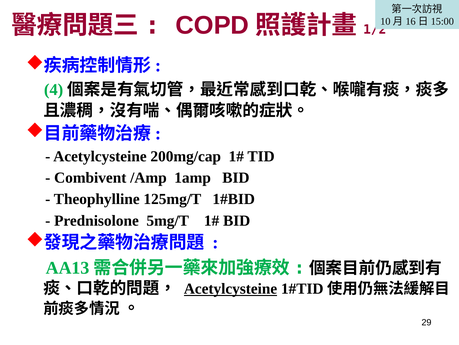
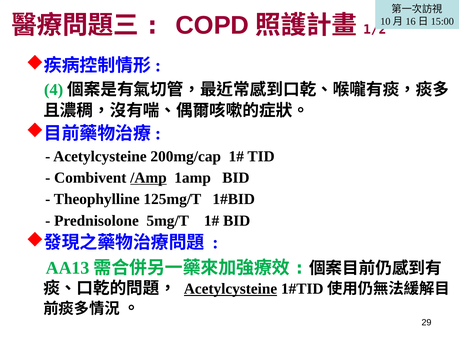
/Amp underline: none -> present (148, 177)
